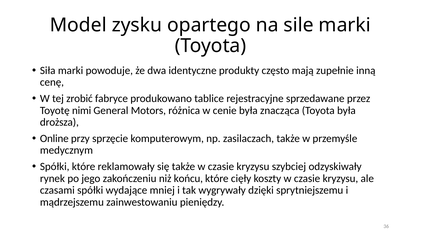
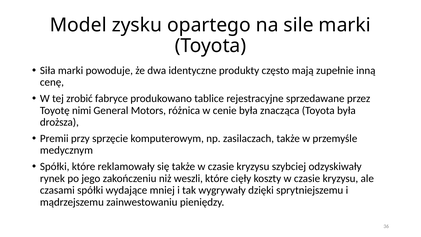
Online: Online -> Premii (54, 138)
końcu: końcu -> weszli (188, 178)
